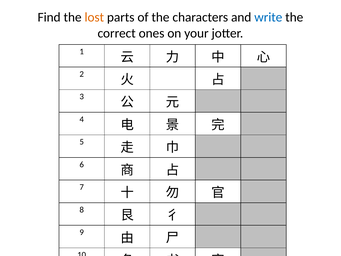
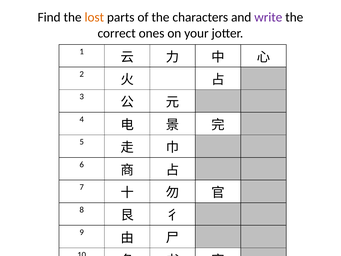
write colour: blue -> purple (268, 17)
